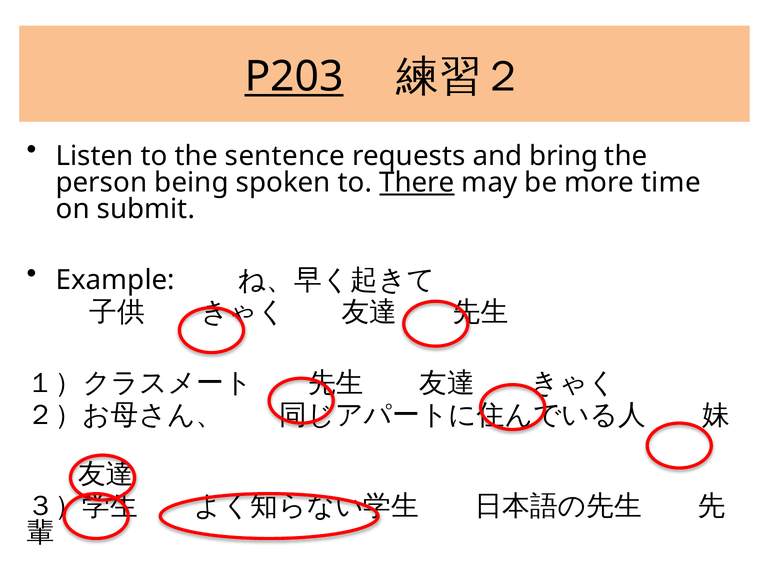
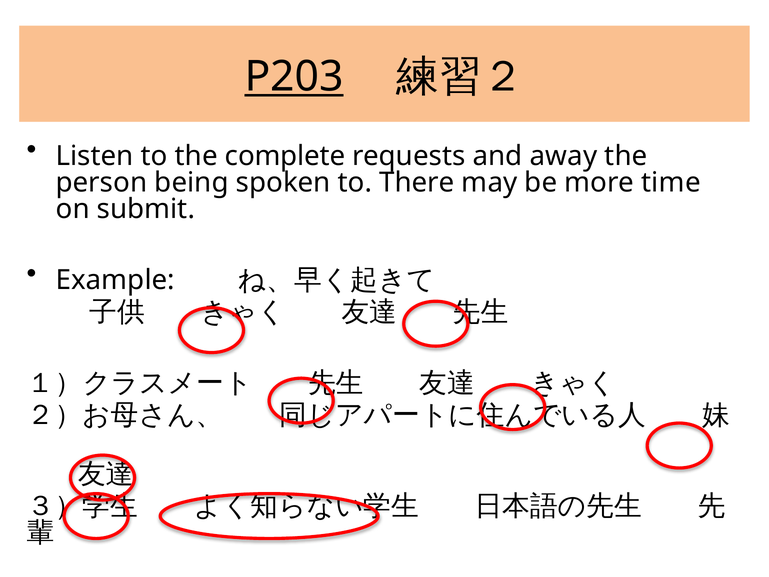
sentence: sentence -> complete (285, 156)
bring: bring -> away (563, 156)
There underline: present -> none (417, 183)
